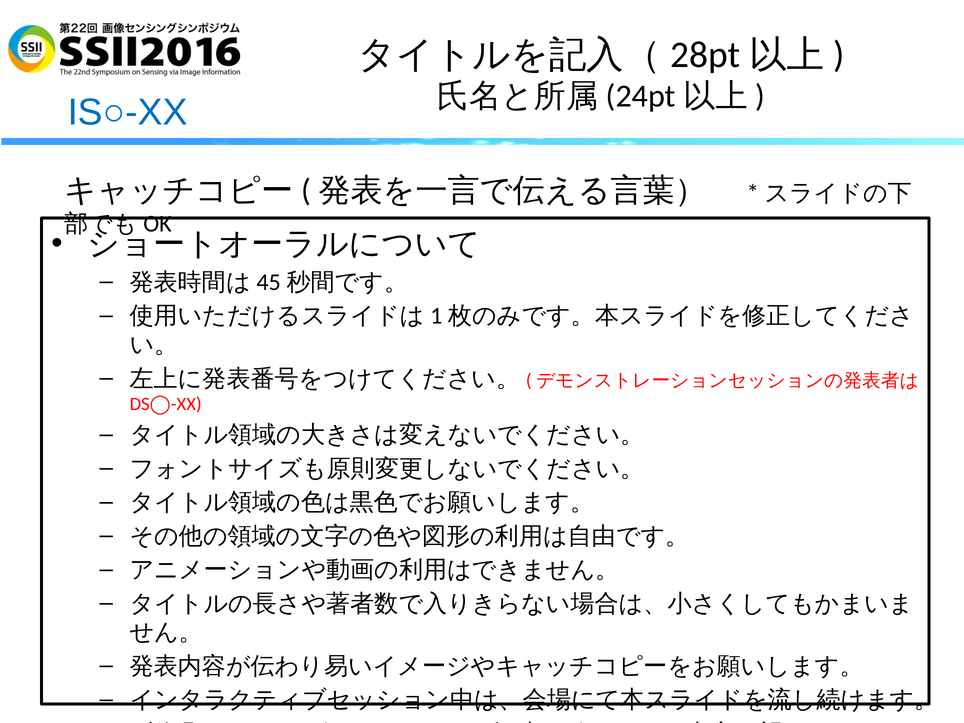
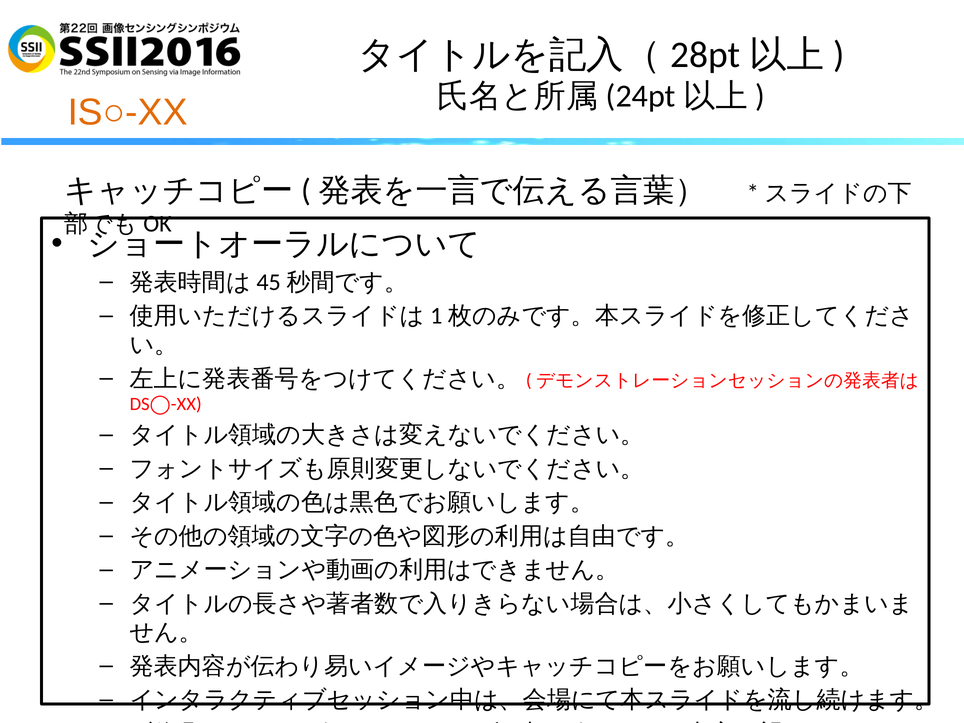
IS○-XX colour: blue -> orange (128, 113)
